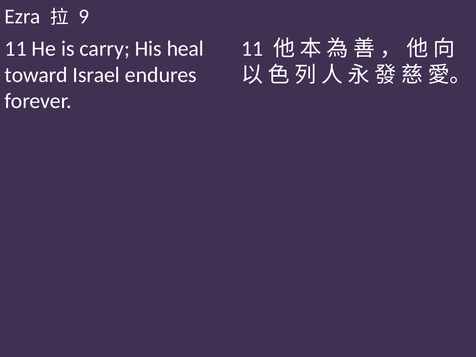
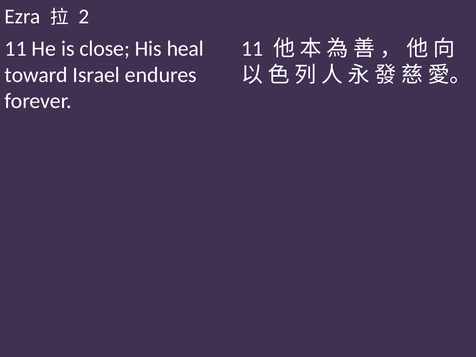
9: 9 -> 2 (84, 17)
carry: carry -> close (105, 49)
